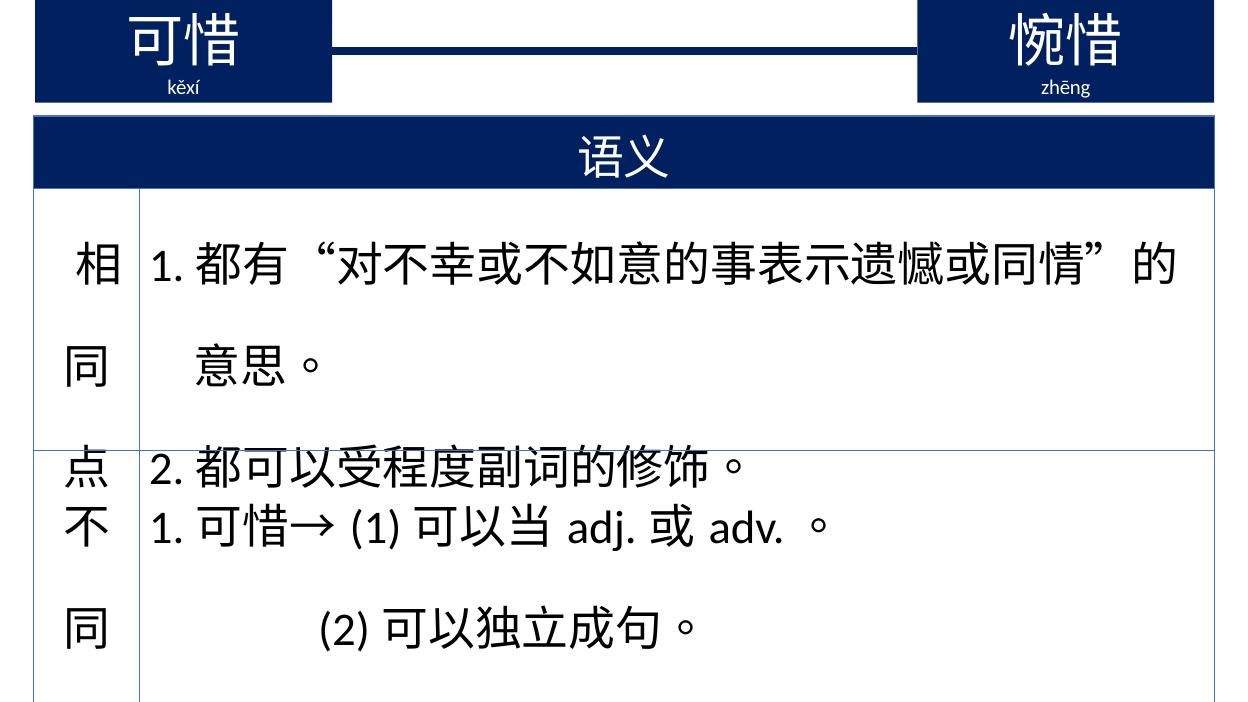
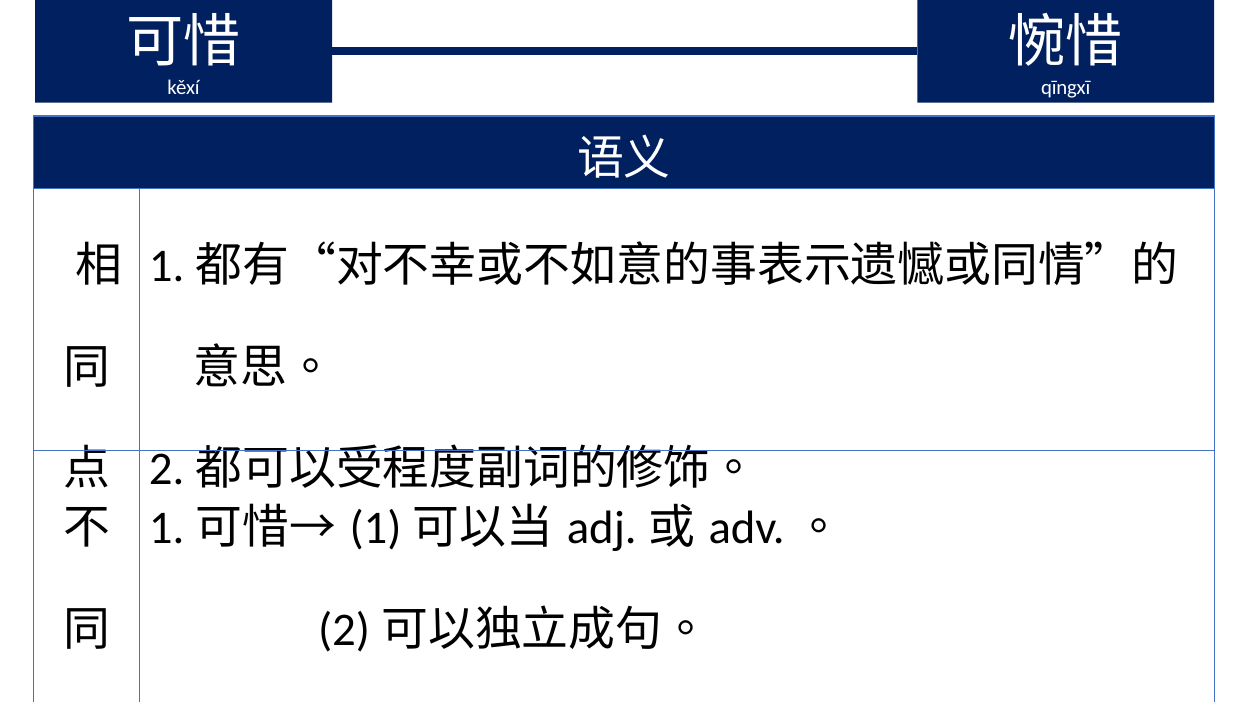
zhēng: zhēng -> qīngxī (1066, 87)
